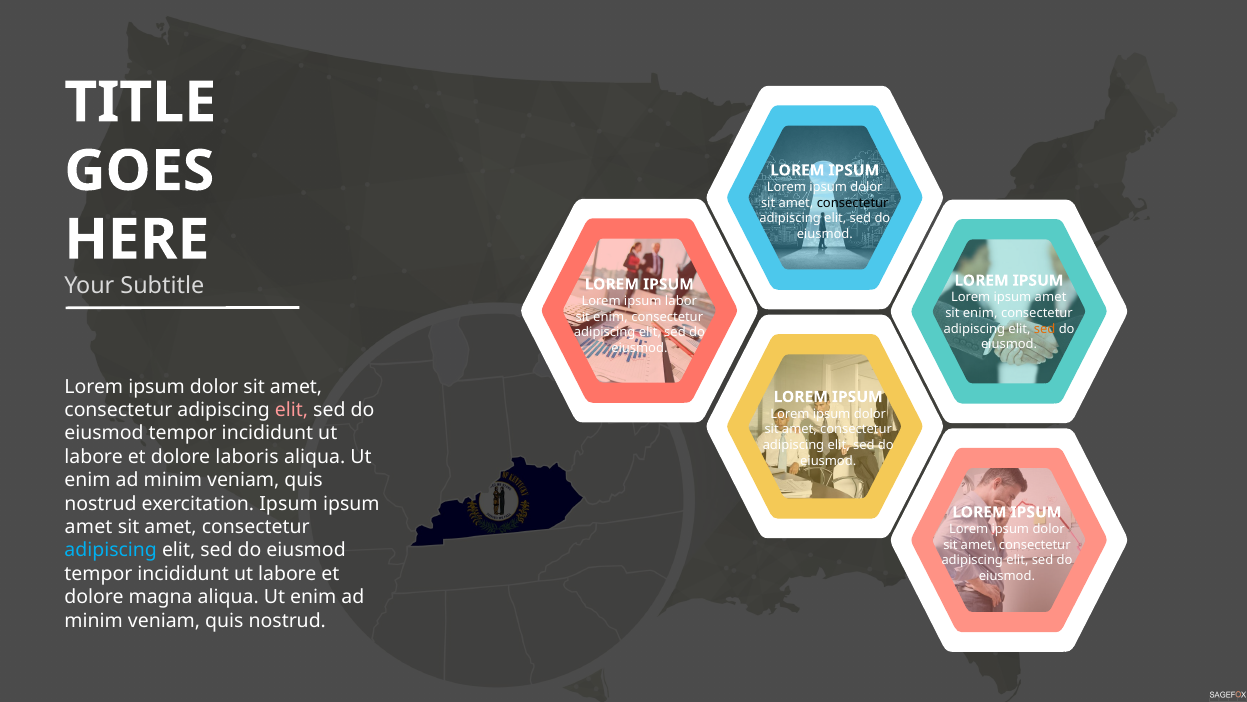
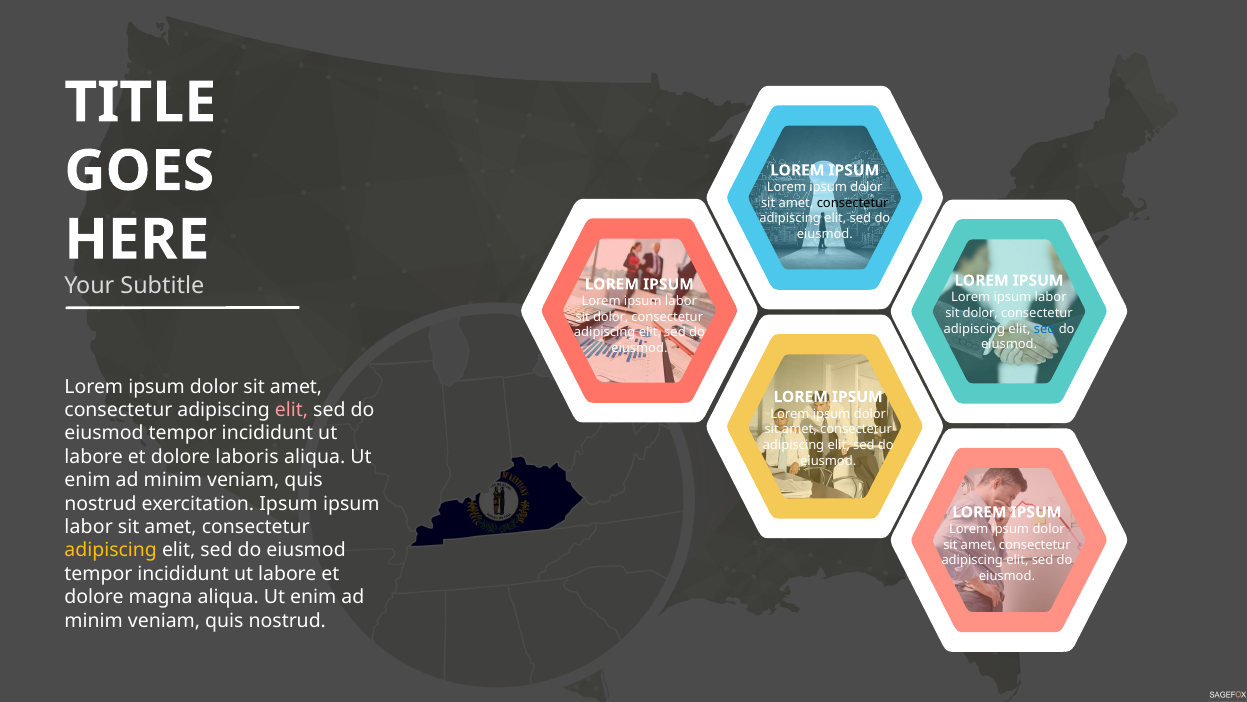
amet: amet -> labor (1051, 297)
enim: enim -> dolor (980, 313)
enim: enim -> dolor (611, 317)
sed colour: orange -> blue (1045, 329)
amet: amet -> labor (89, 527)
adipiscing colour: light blue -> yellow (111, 550)
